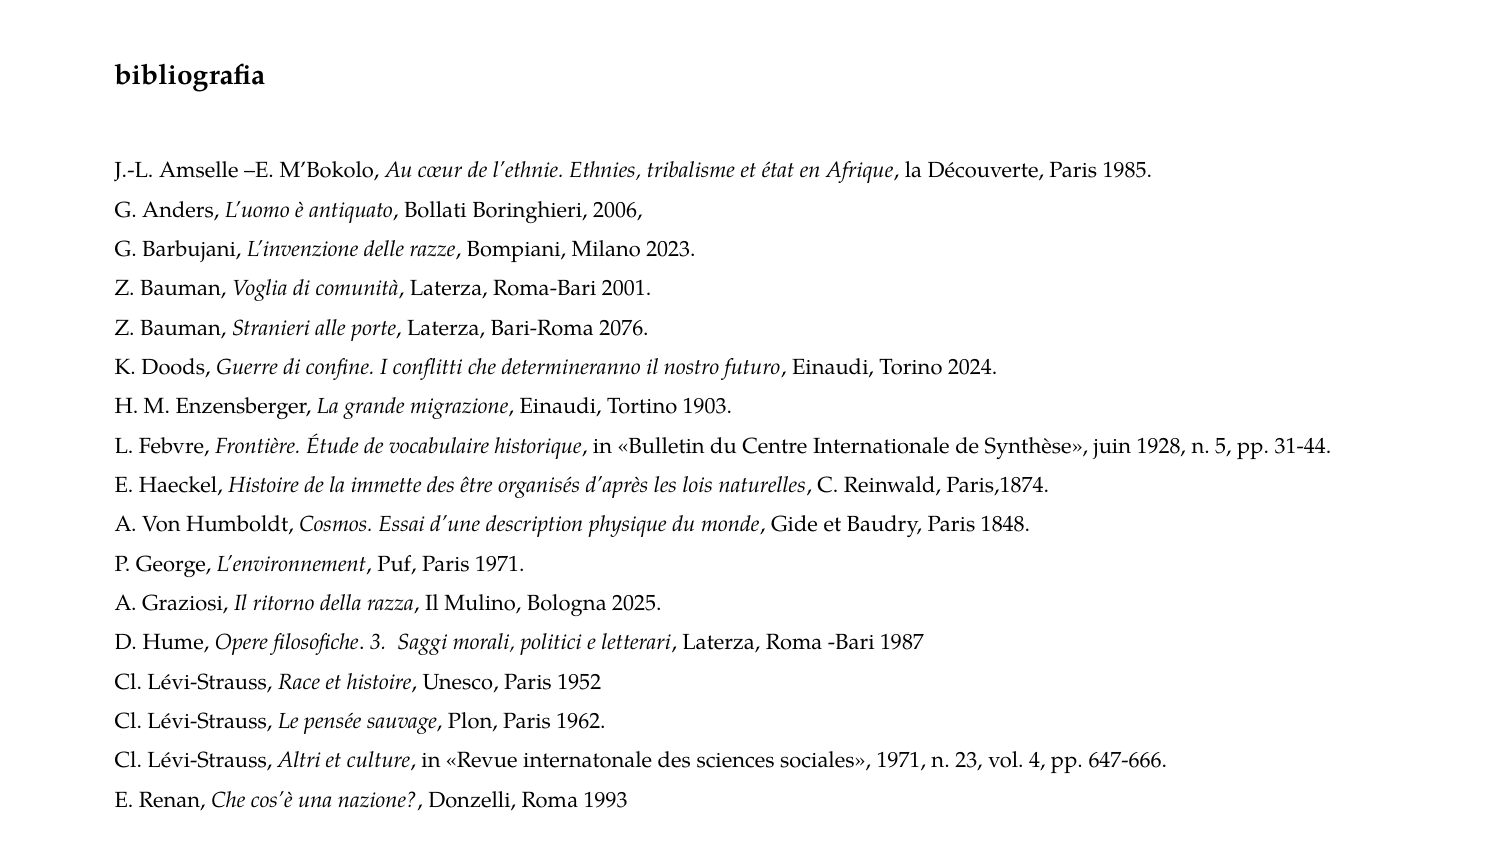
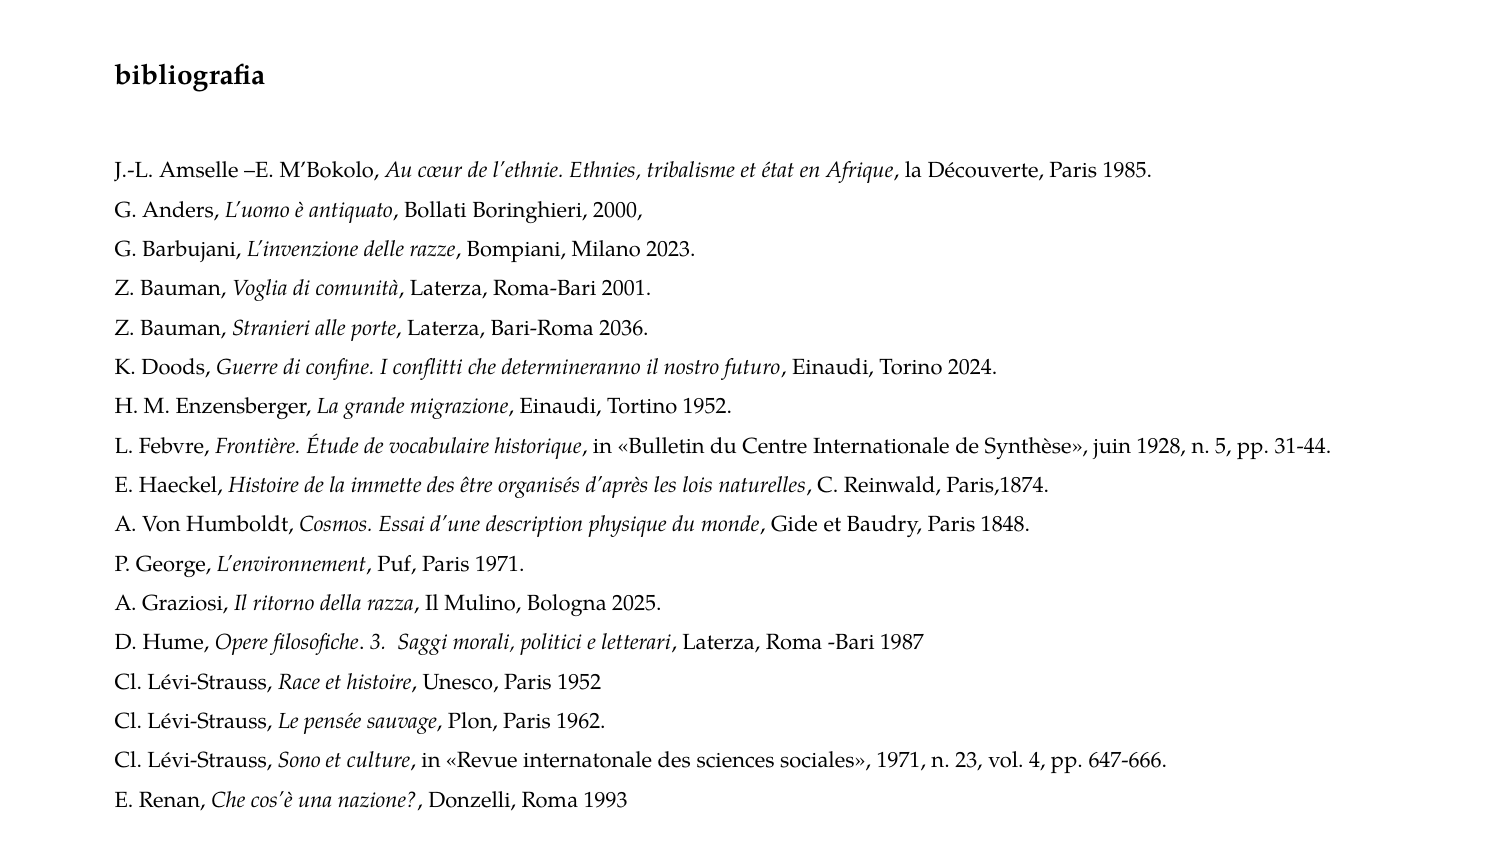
2006: 2006 -> 2000 (618, 210)
2076: 2076 -> 2036 (624, 328)
Tortino 1903: 1903 -> 1952 (707, 407)
Altri: Altri -> Sono (299, 761)
